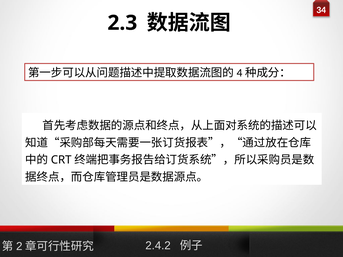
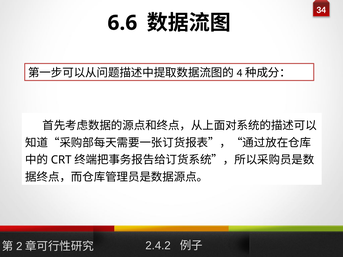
2.3: 2.3 -> 6.6 (122, 23)
